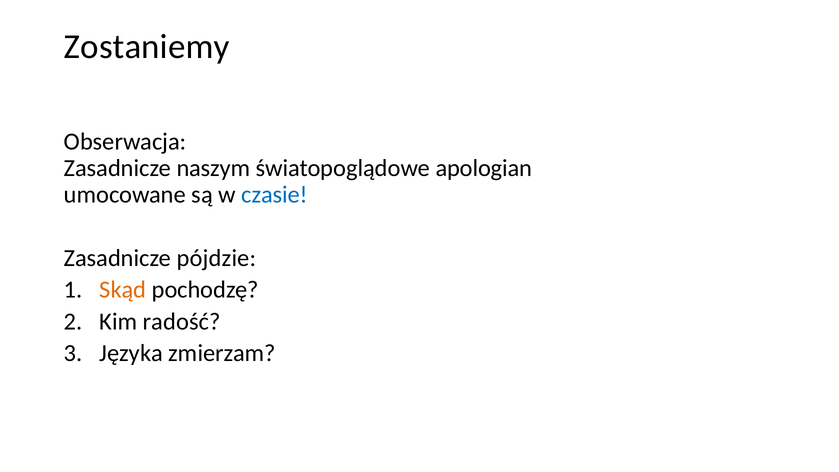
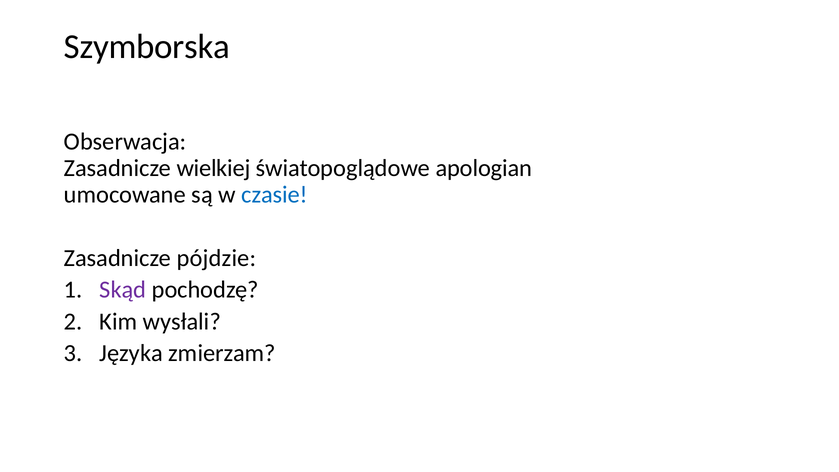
Zostaniemy: Zostaniemy -> Szymborska (147, 47)
naszym: naszym -> wielkiej (213, 168)
Skąd colour: orange -> purple (123, 290)
radość: radość -> wysłali (182, 321)
